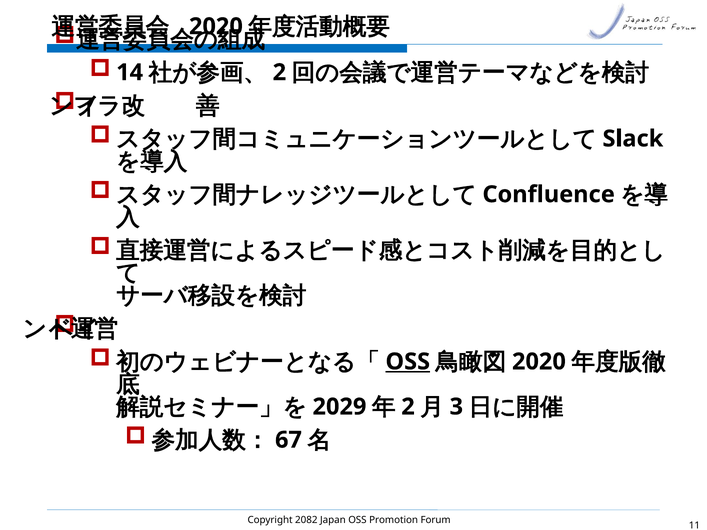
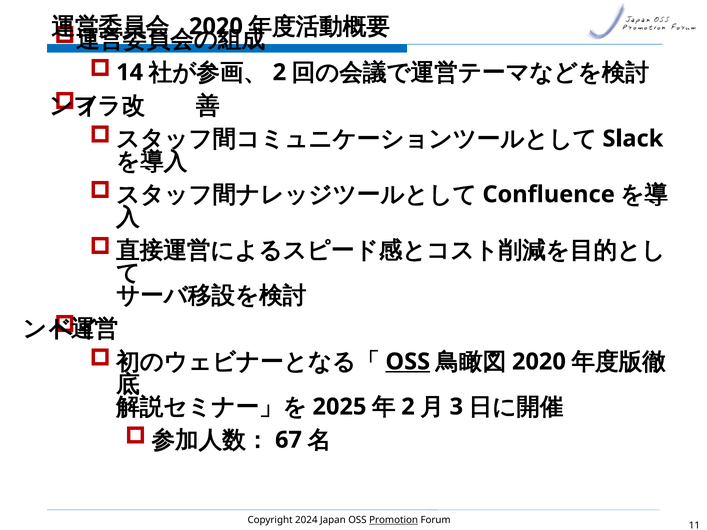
2029: 2029 -> 2025 (339, 407)
2082: 2082 -> 2024 (306, 520)
Promotion underline: none -> present (394, 520)
